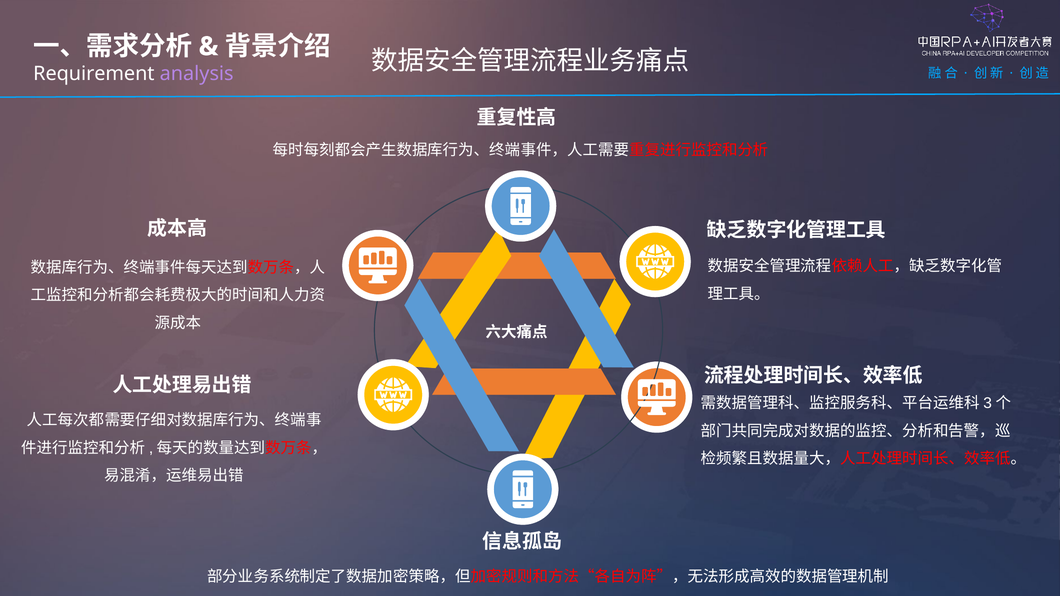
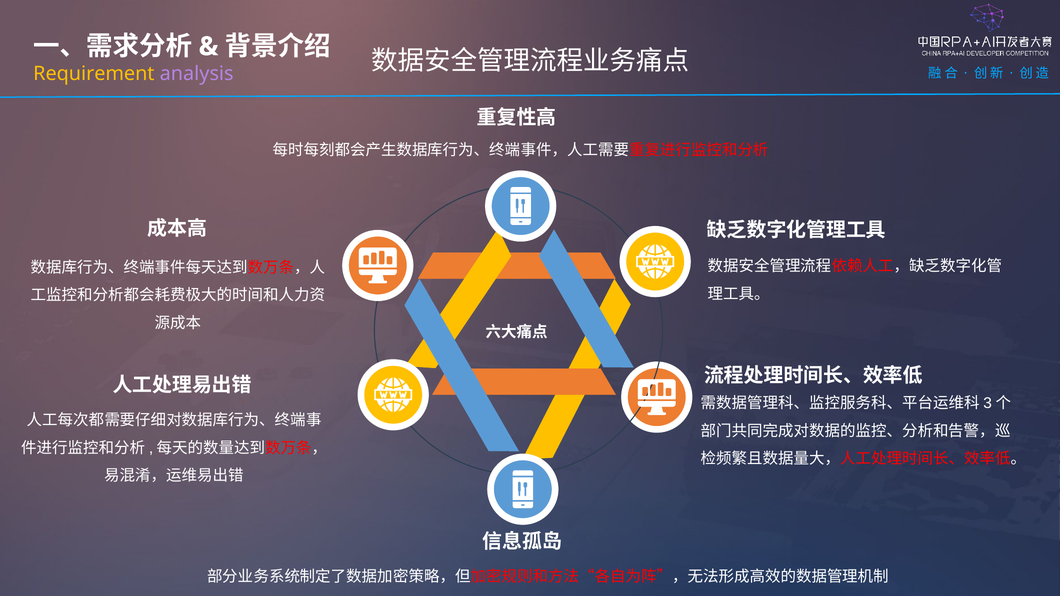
Requirement colour: white -> yellow (94, 74)
